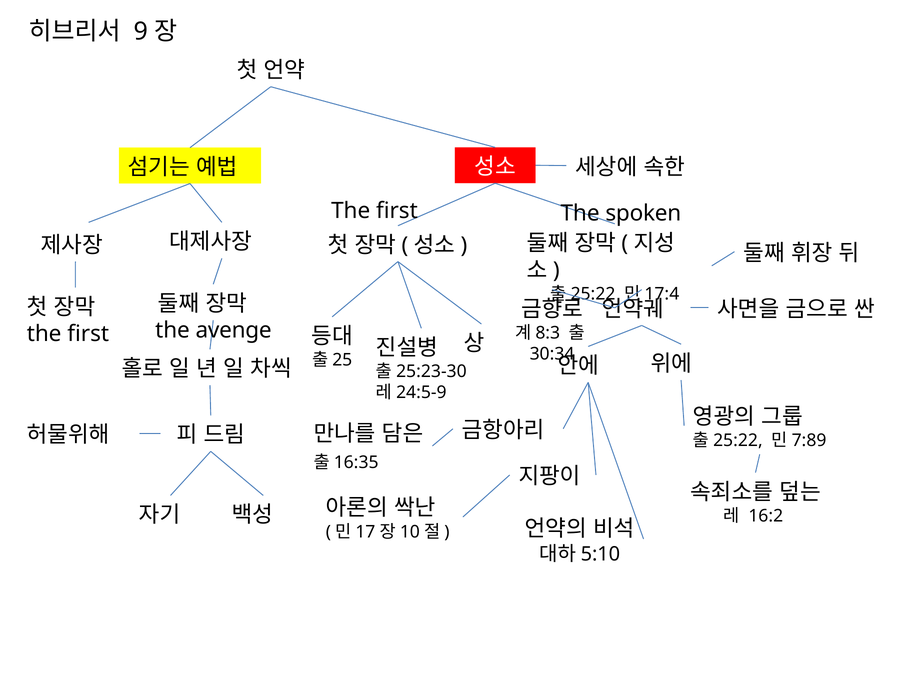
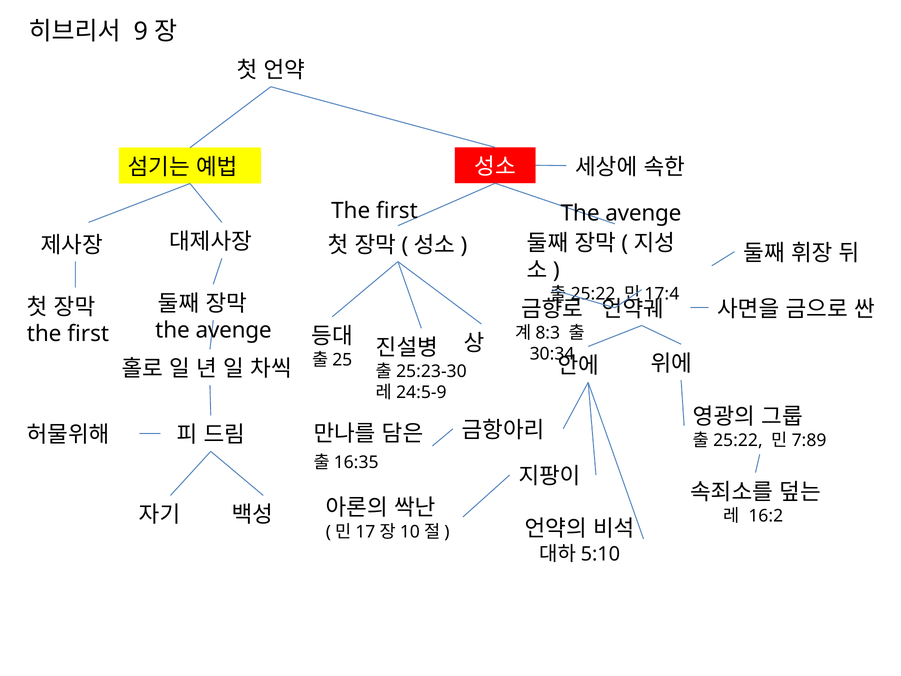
spoken: spoken -> avenge (643, 213)
